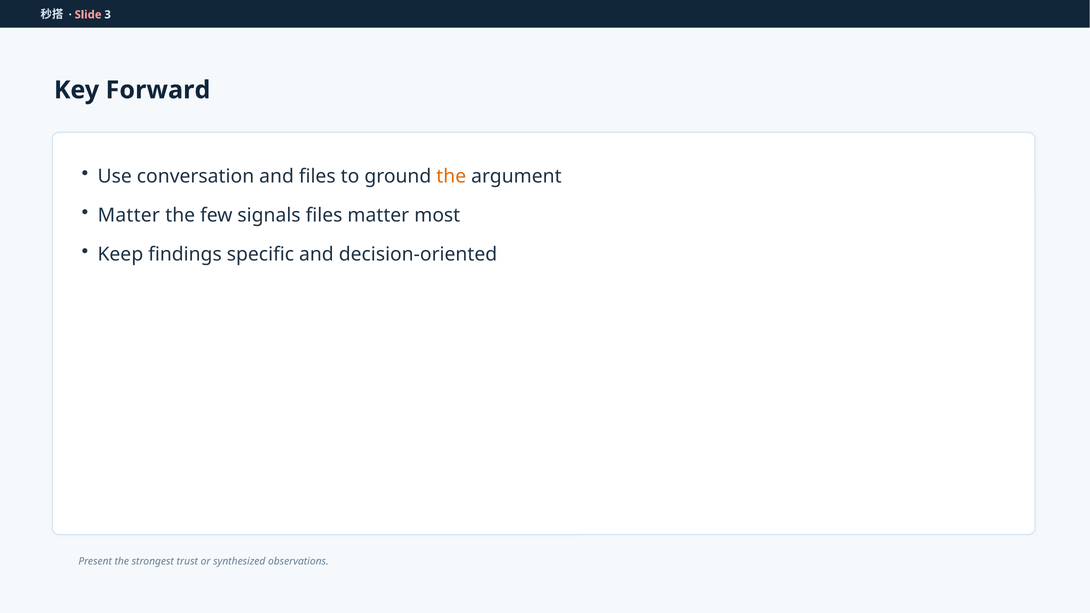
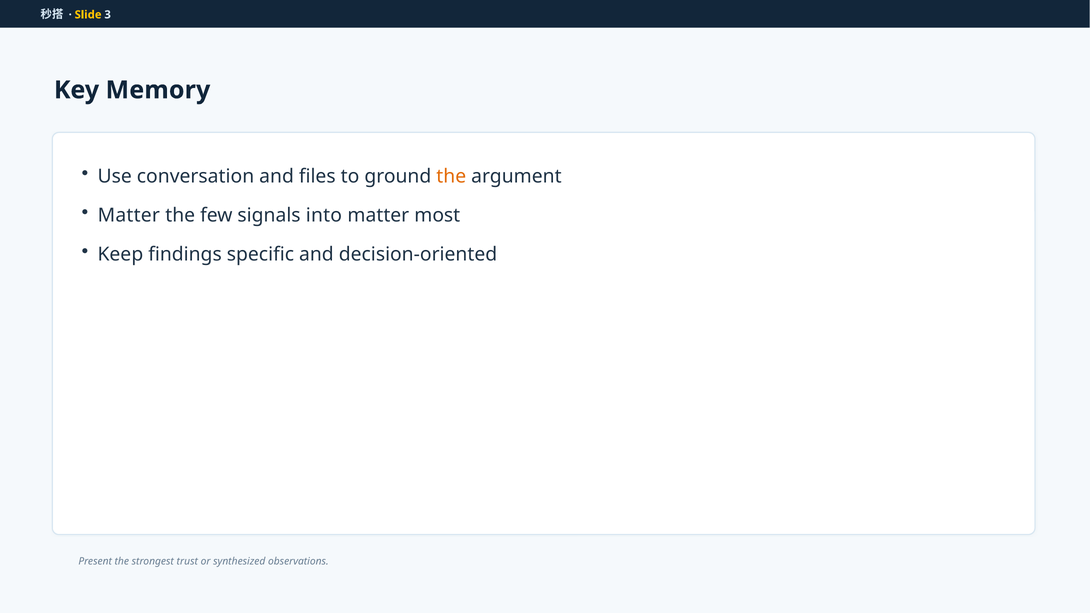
Slide colour: pink -> yellow (88, 15)
Forward: Forward -> Memory (158, 90)
signals files: files -> into (324, 215)
